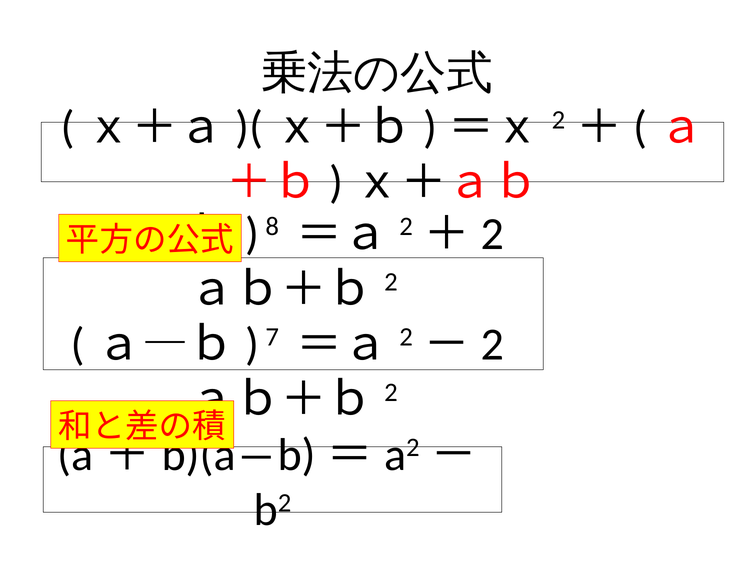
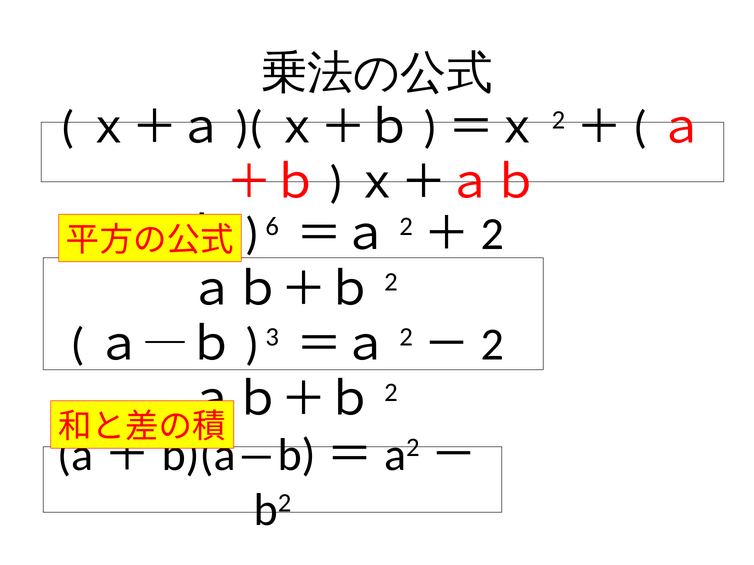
8: 8 -> 6 (272, 227)
7: 7 -> 3 (272, 337)
